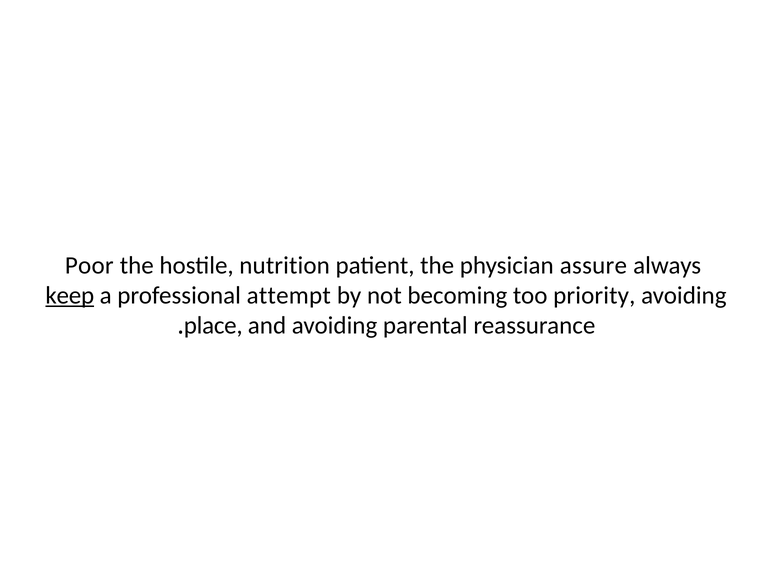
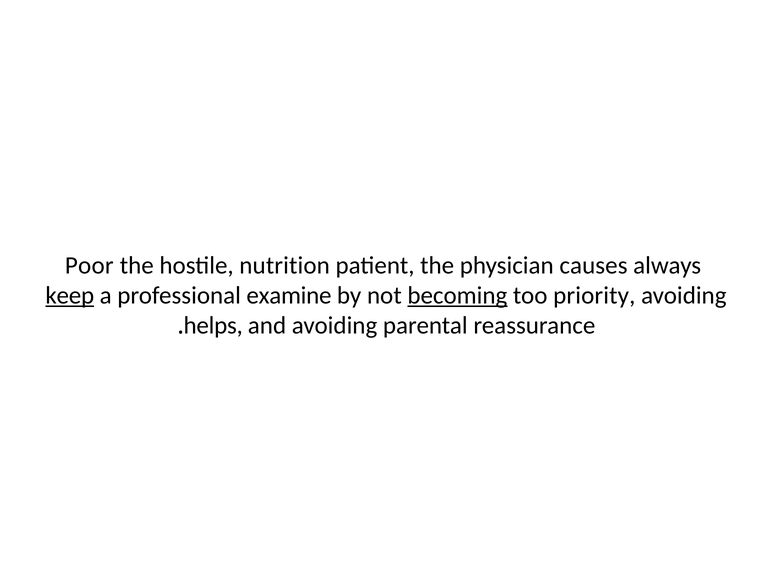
assure: assure -> causes (593, 265)
attempt: attempt -> examine (289, 295)
becoming underline: none -> present (457, 295)
place: place -> helps (213, 325)
